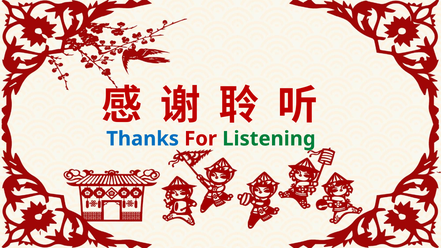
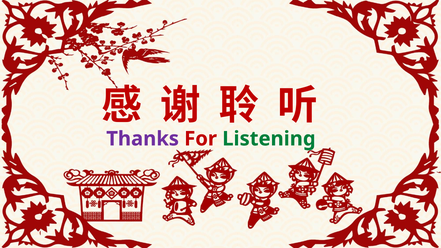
Thanks colour: blue -> purple (143, 139)
